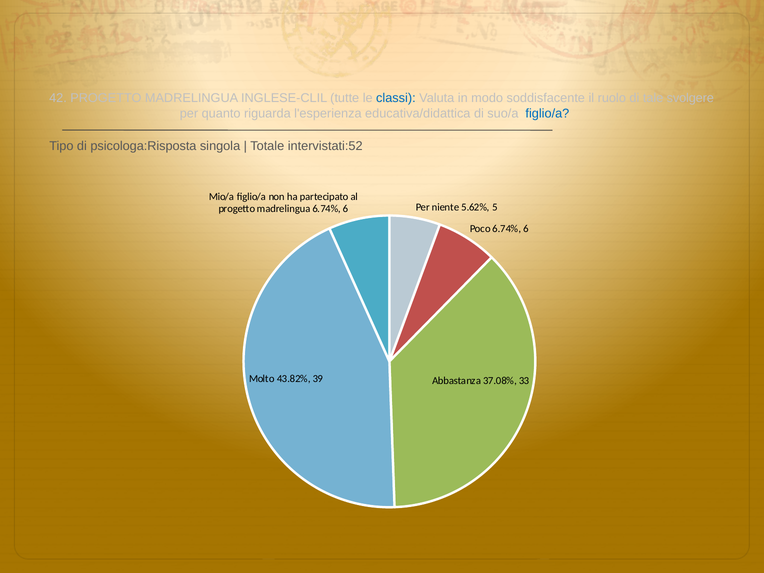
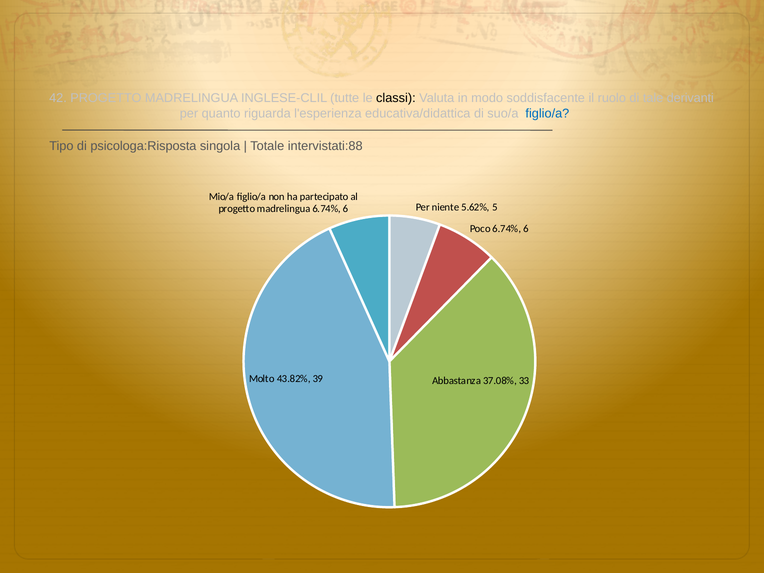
classi colour: blue -> black (396, 98)
svolgere: svolgere -> derivanti (690, 98)
intervistati:52: intervistati:52 -> intervistati:88 (325, 146)
